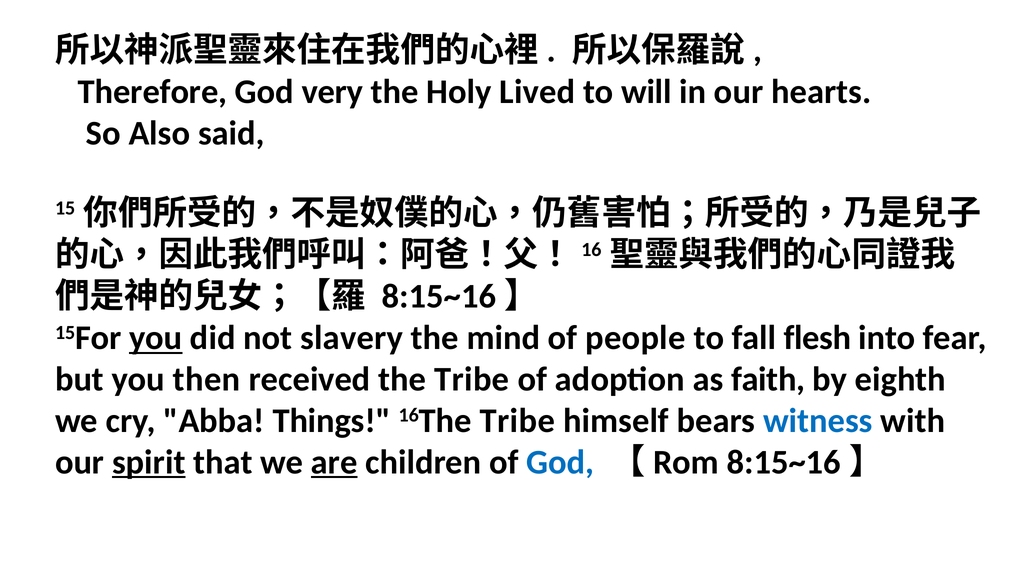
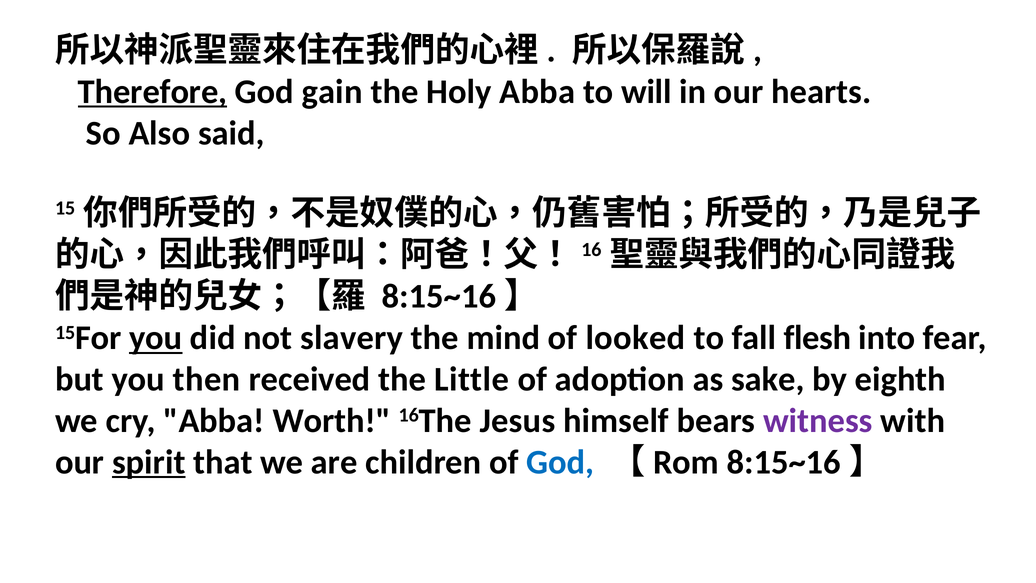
Therefore underline: none -> present (153, 92)
very: very -> gain (332, 92)
Holy Lived: Lived -> Abba (537, 92)
people: people -> looked (635, 338)
the Tribe: Tribe -> Little (472, 379)
faith: faith -> sake (768, 379)
Things: Things -> Worth (332, 421)
16The Tribe: Tribe -> Jesus (517, 421)
witness colour: blue -> purple (818, 421)
are underline: present -> none (334, 462)
